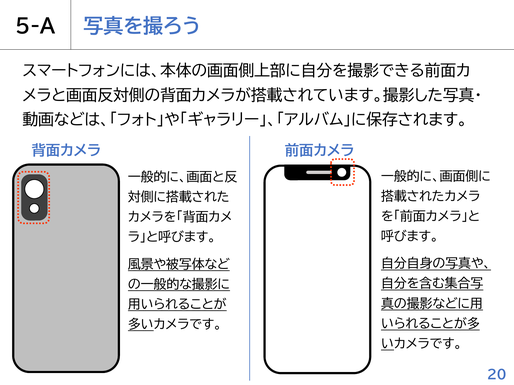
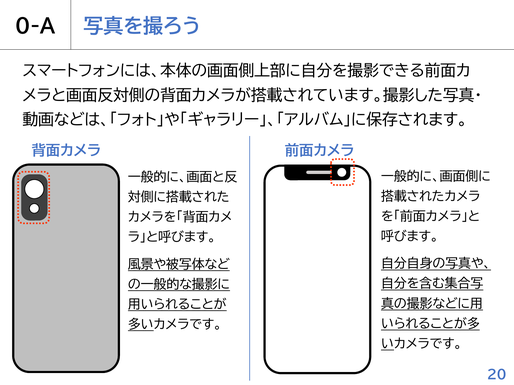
5-A: 5-A -> 0-A (35, 27)
